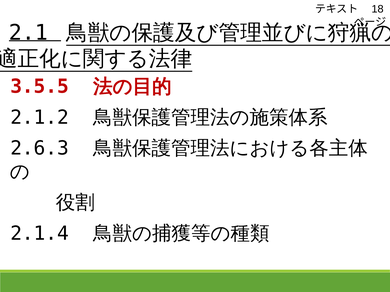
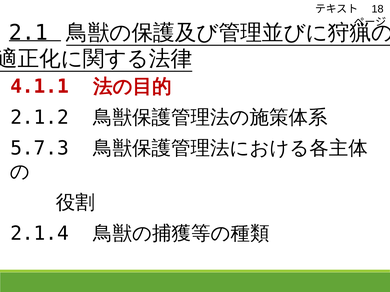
3.5.5: 3.5.5 -> 4.1.1 (40, 87)
2.6.3: 2.6.3 -> 5.7.3 (40, 149)
